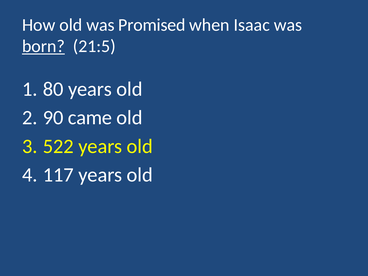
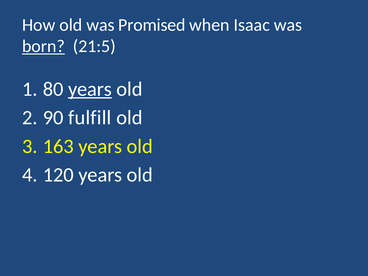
years underline: none -> present (90, 89)
came: came -> fulfill (90, 118)
522: 522 -> 163 (58, 146)
117: 117 -> 120 (58, 175)
